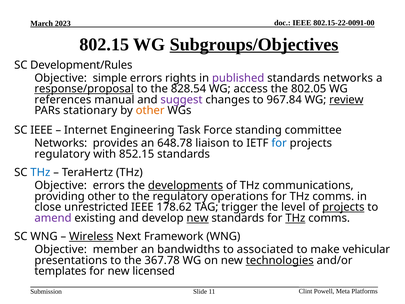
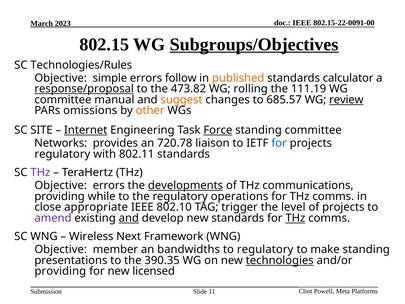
Development/Rules: Development/Rules -> Technologies/Rules (81, 65)
rights: rights -> follow (181, 78)
published colour: purple -> orange (238, 78)
standards networks: networks -> calculator (348, 78)
828.54: 828.54 -> 473.82 (189, 89)
access: access -> rolling (251, 89)
802.05: 802.05 -> 111.19 (309, 89)
references: references -> committee (63, 100)
suggest colour: purple -> orange (181, 100)
967.84: 967.84 -> 685.57 (284, 100)
stationary: stationary -> omissions (90, 110)
SC IEEE: IEEE -> SITE (42, 130)
Internet underline: none -> present (86, 130)
Force underline: none -> present (218, 130)
648.78: 648.78 -> 720.78 (175, 143)
852.15: 852.15 -> 802.11 (137, 154)
THz colour: blue -> purple (40, 172)
providing other: other -> while (102, 196)
unrestricted: unrestricted -> appropriate (96, 207)
178.62: 178.62 -> 802.10 (174, 207)
projects underline: present -> none (343, 207)
and underline: none -> present (129, 218)
new underline: present -> none (198, 218)
Wireless underline: present -> none (91, 236)
to associated: associated -> regulatory (265, 249)
make vehicular: vehicular -> standing (366, 249)
367.78: 367.78 -> 390.35 (162, 260)
templates: templates -> providing (60, 271)
